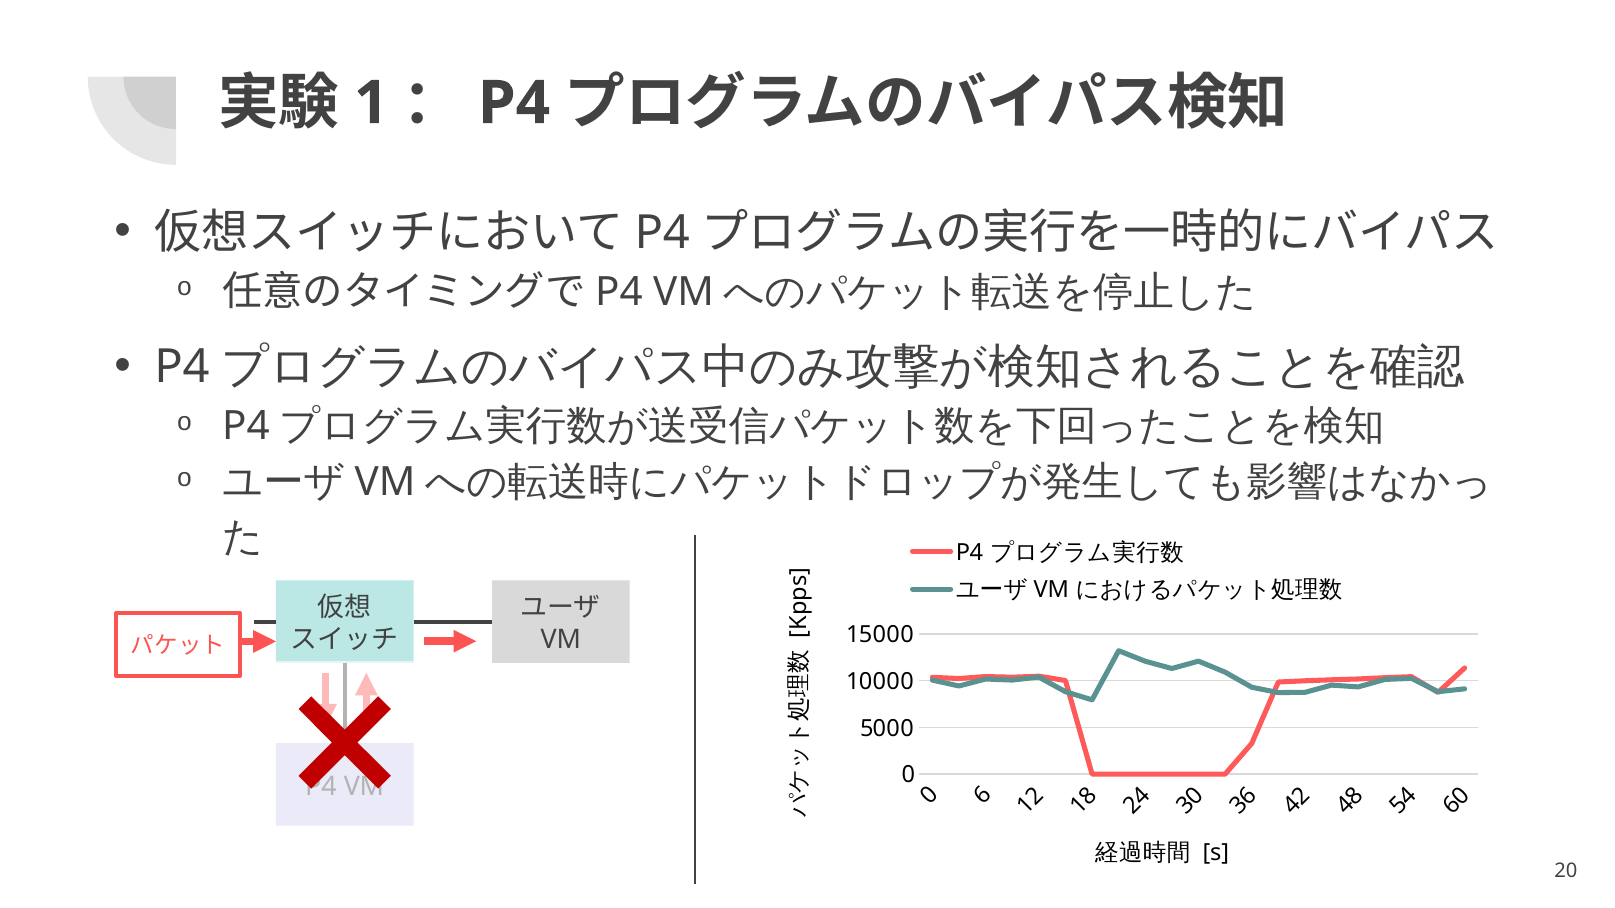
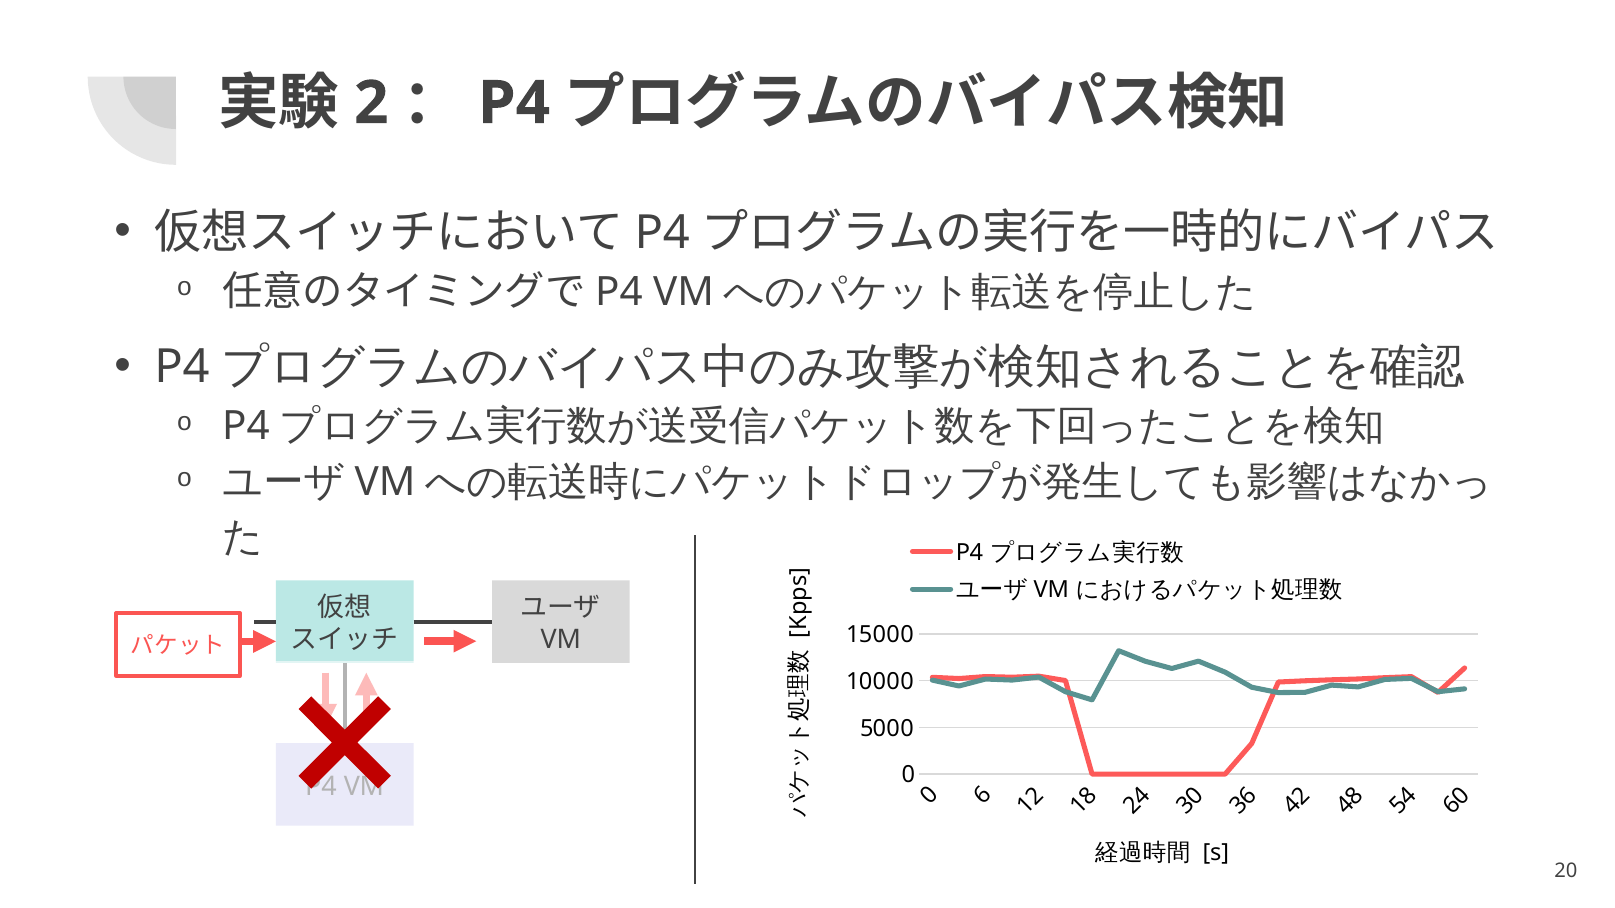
1: 1 -> 2 (371, 103)
